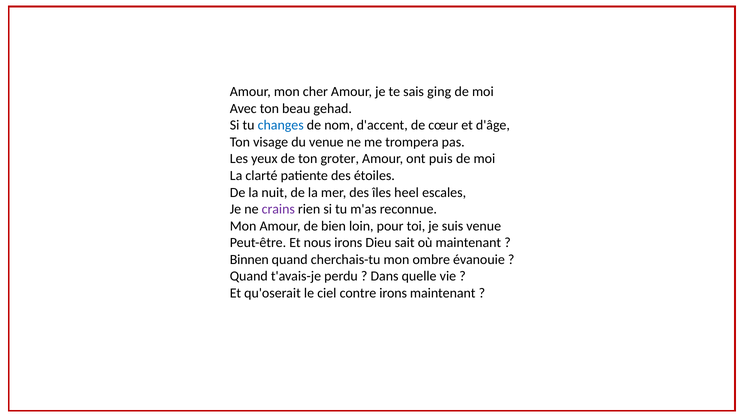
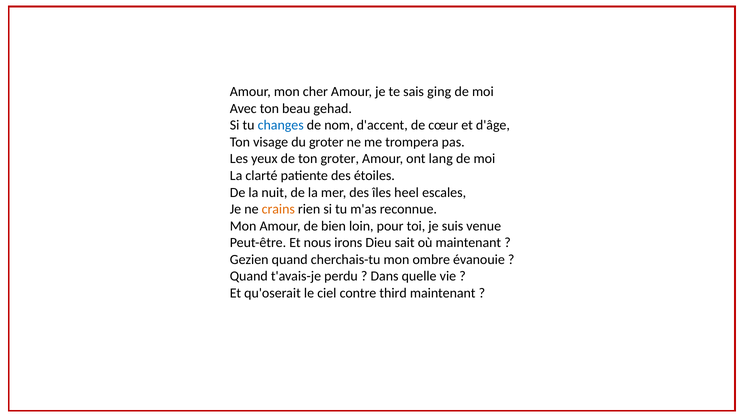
du venue: venue -> groter (326, 142)
puis: puis -> lang (441, 159)
crains colour: purple -> orange (278, 209)
Binnen: Binnen -> Gezien (249, 259)
contre irons: irons -> third (393, 293)
